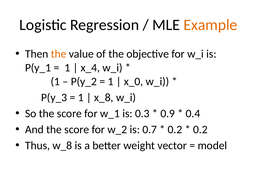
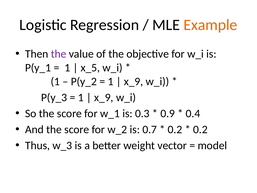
the colour: orange -> purple (59, 54)
x_4: x_4 -> x_5 (90, 68)
x_0: x_0 -> x_9 (134, 81)
x_8: x_8 -> x_9 (104, 97)
w_8: w_8 -> w_3 (62, 145)
